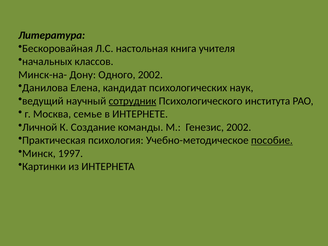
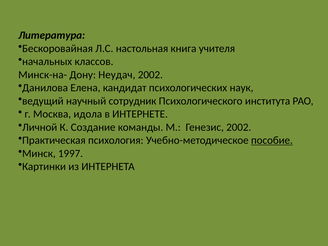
Одного: Одного -> Неудач (117, 75)
сотрудник underline: present -> none (132, 101)
семье: семье -> идола (88, 114)
